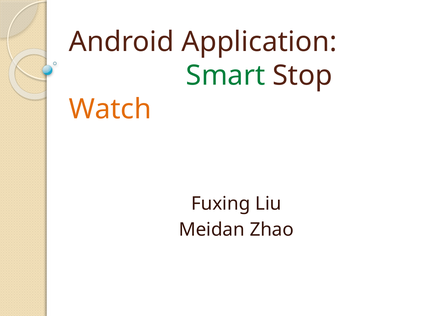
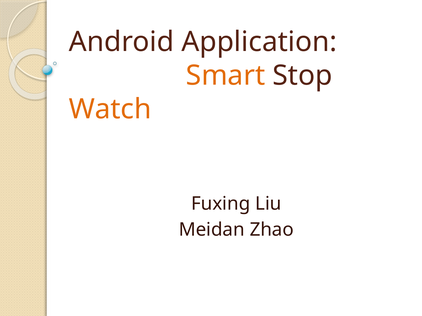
Smart colour: green -> orange (226, 76)
